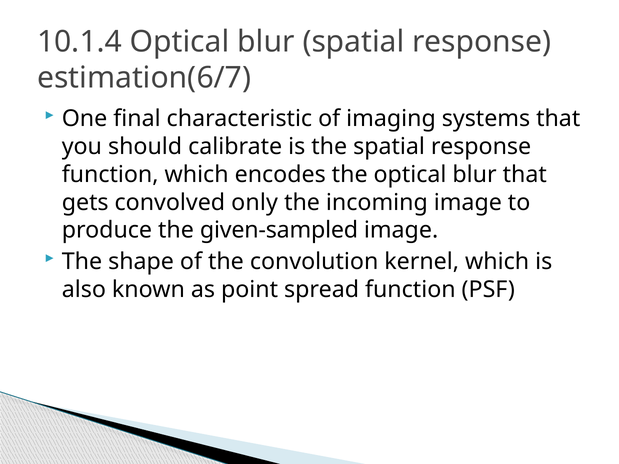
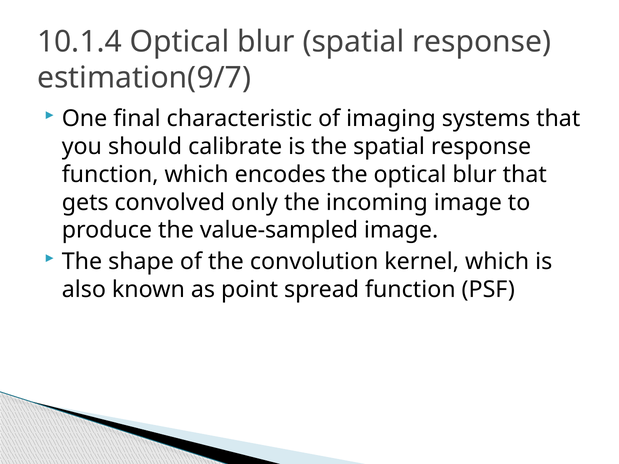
estimation(6/7: estimation(6/7 -> estimation(9/7 (144, 78)
given-sampled: given-sampled -> value-sampled (279, 230)
